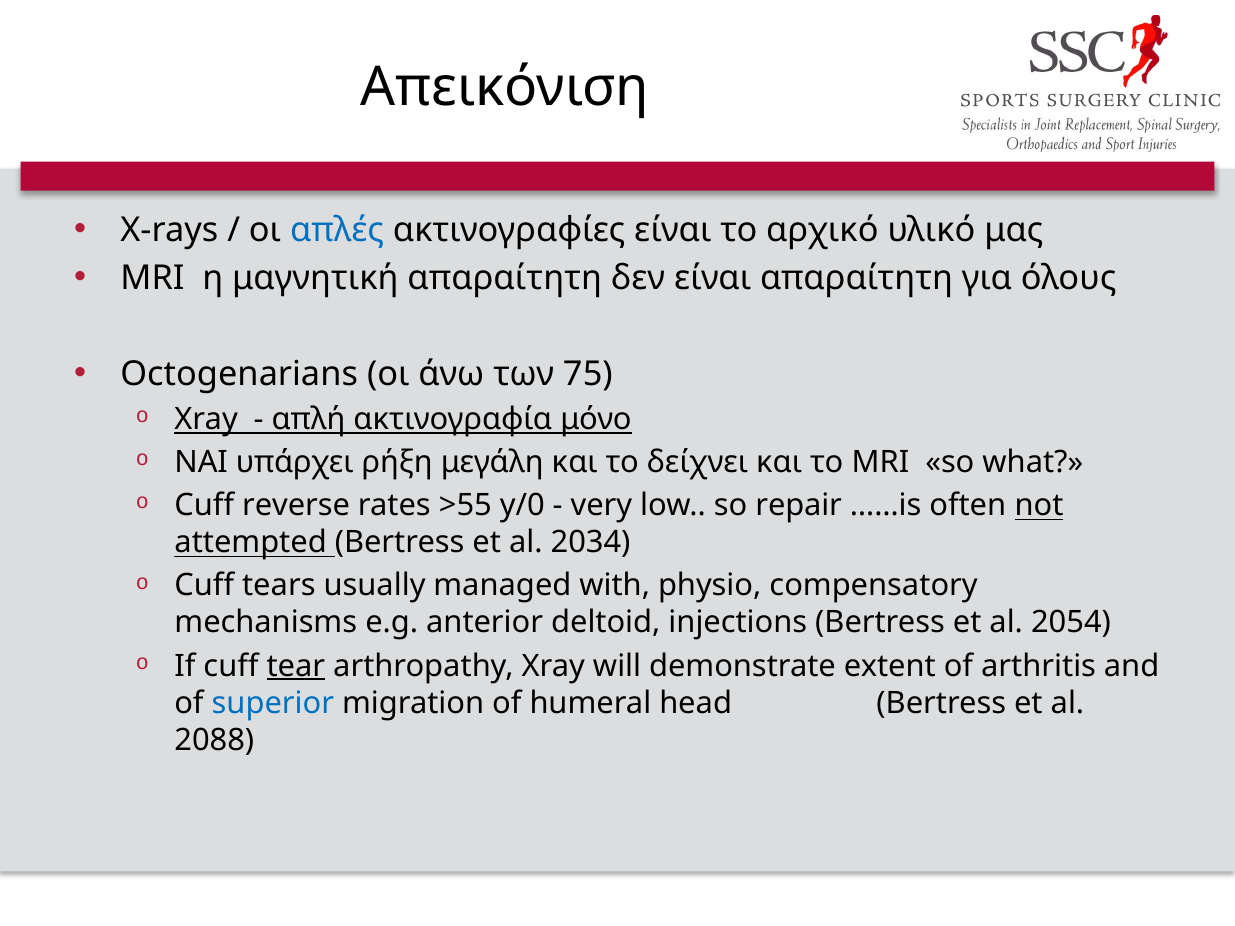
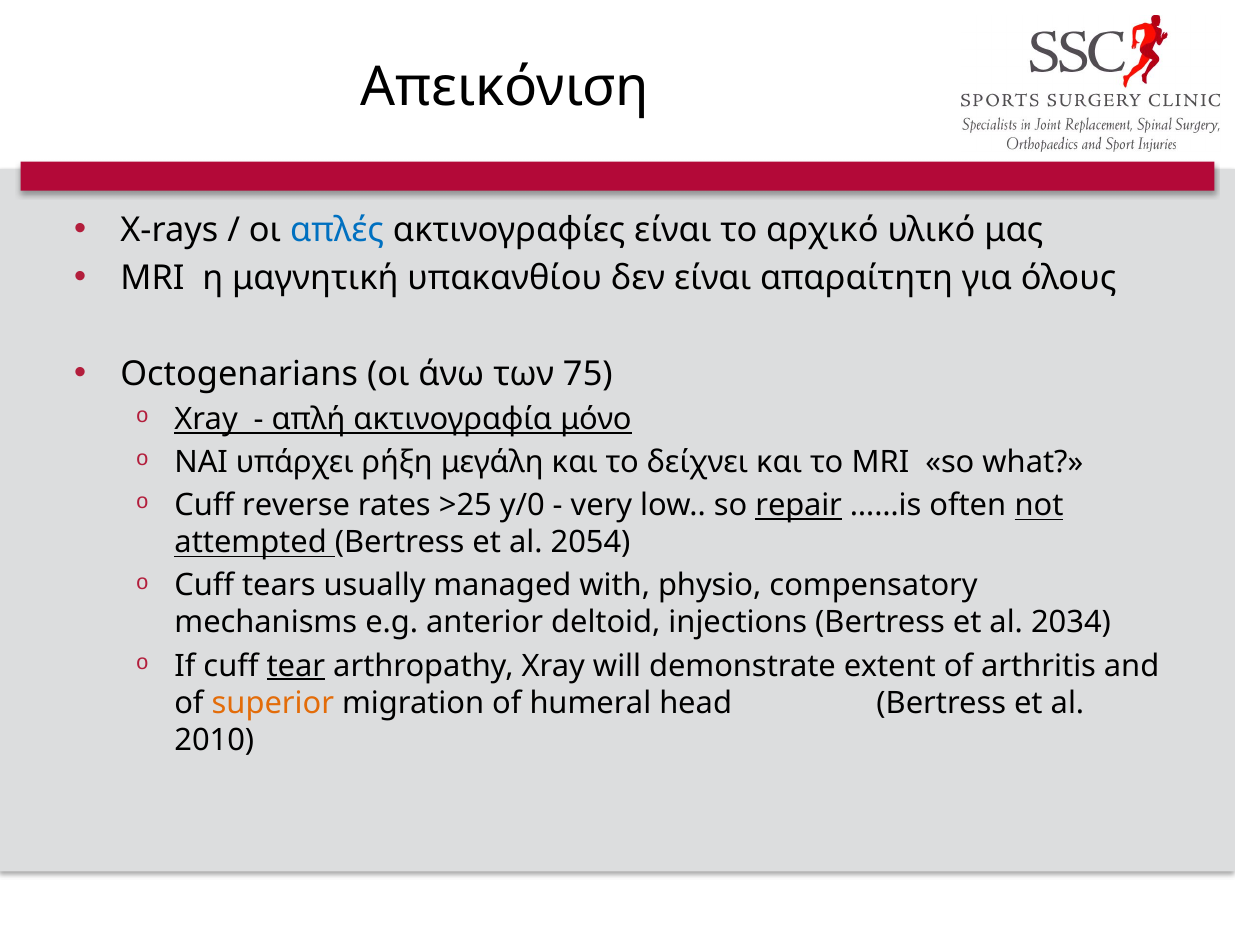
μαγνητική απαραίτητη: απαραίτητη -> υπακανθίου (505, 278)
>55: >55 -> >25 (465, 505)
repair underline: none -> present (799, 505)
2034: 2034 -> 2054 (591, 543)
2054: 2054 -> 2034 (1071, 623)
superior colour: blue -> orange (273, 703)
2088: 2088 -> 2010 (214, 740)
